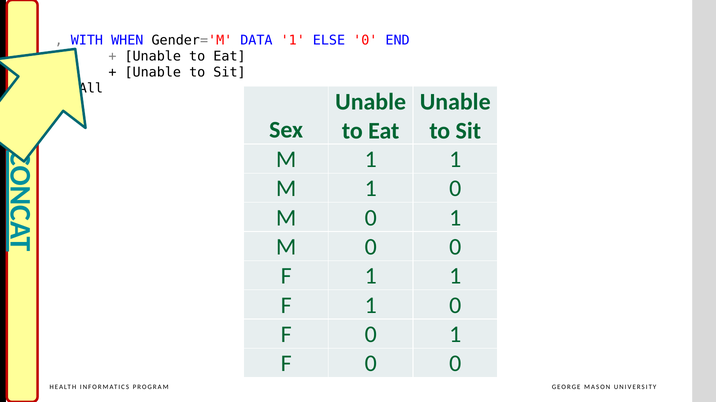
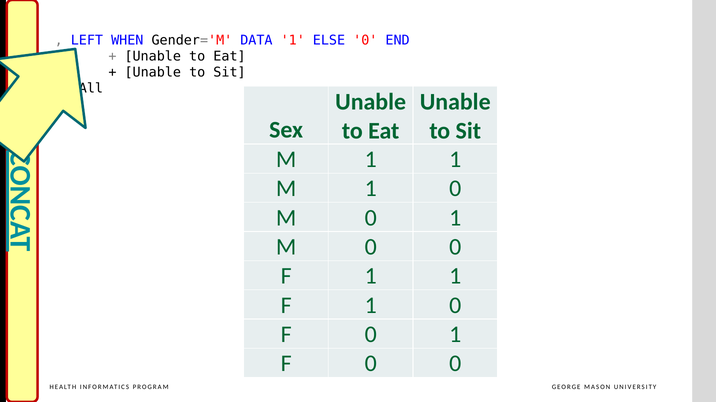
WITH: WITH -> LEFT (87, 40)
